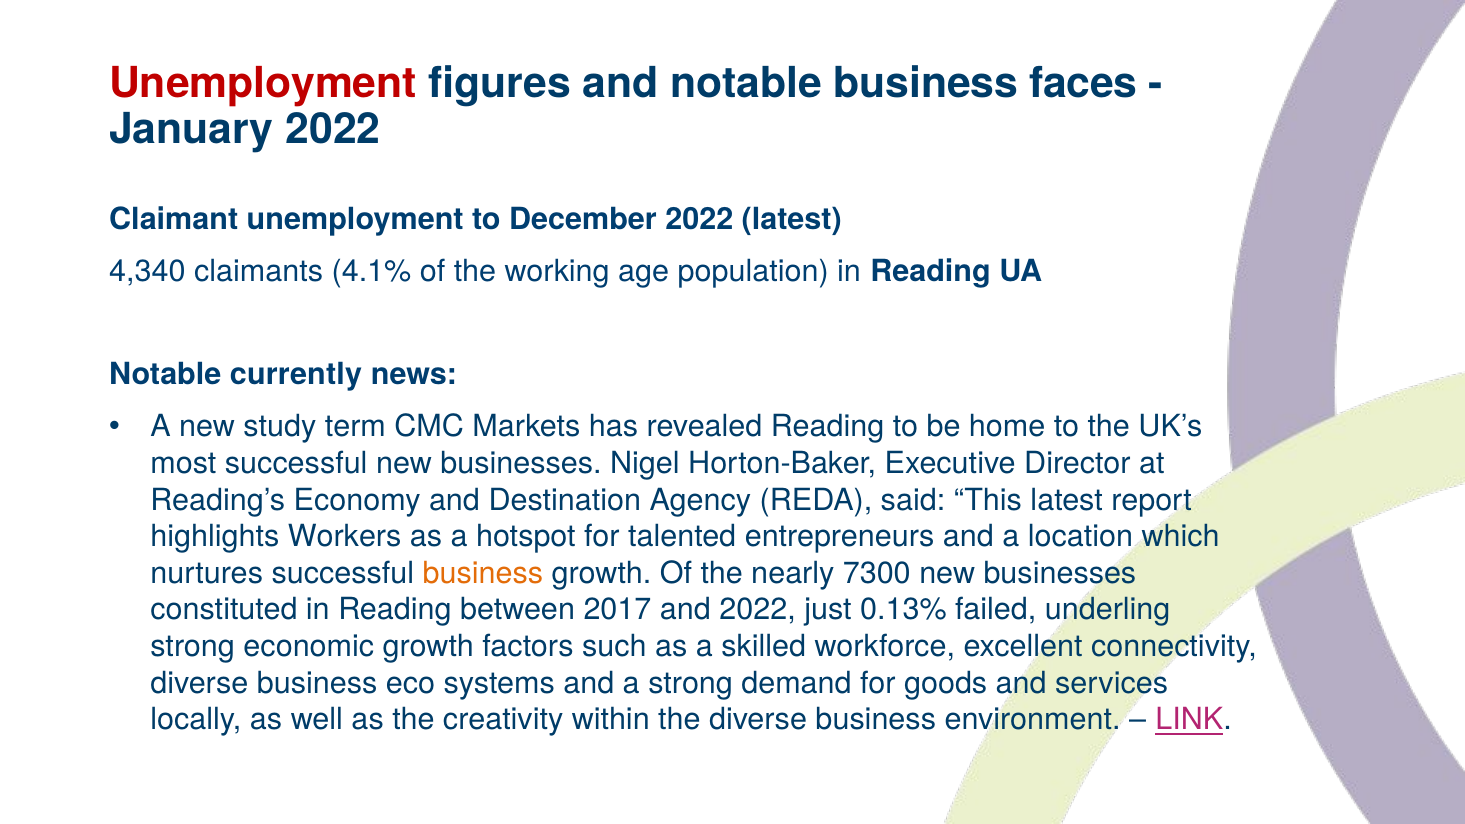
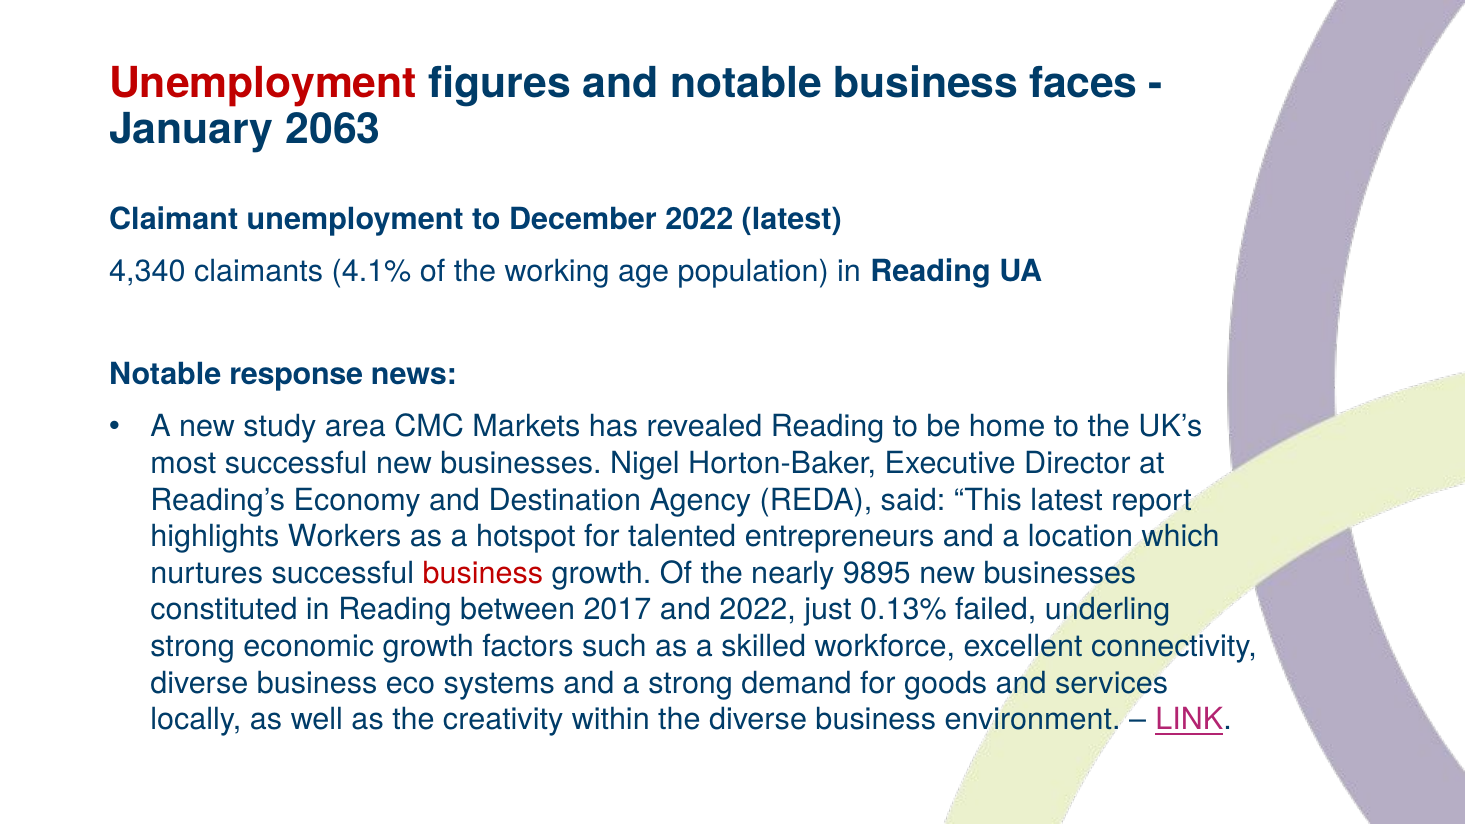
January 2022: 2022 -> 2063 (333, 130)
currently: currently -> response (296, 375)
term: term -> area (355, 427)
business colour: orange -> red (483, 573)
7300: 7300 -> 9895 (877, 573)
